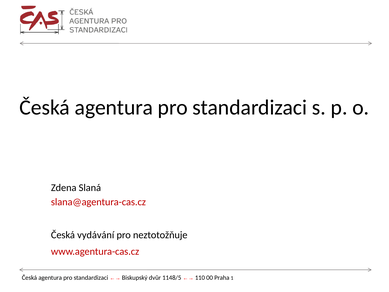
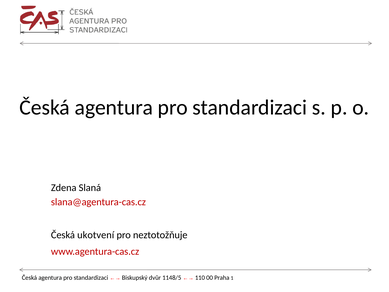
vydávání: vydávání -> ukotvení (96, 235)
